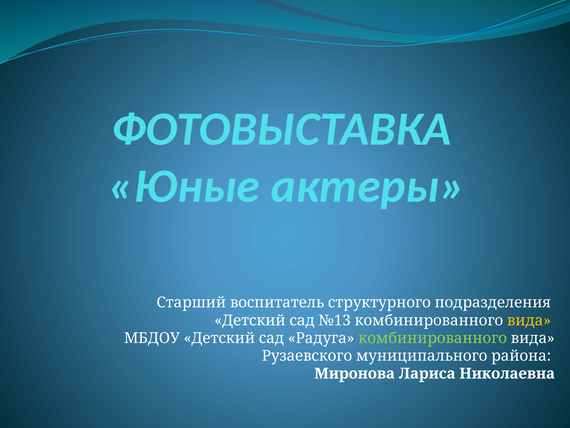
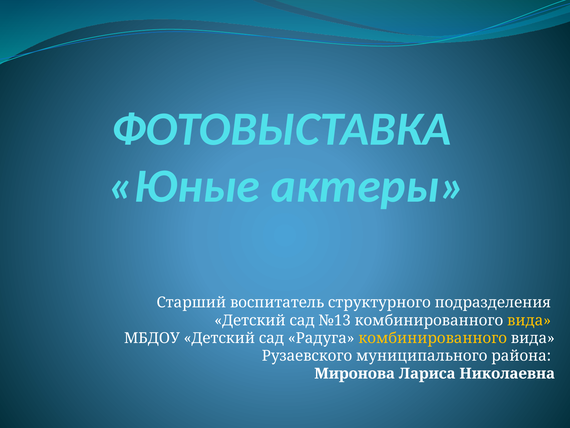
комбинированного colour: light green -> yellow (433, 338)
